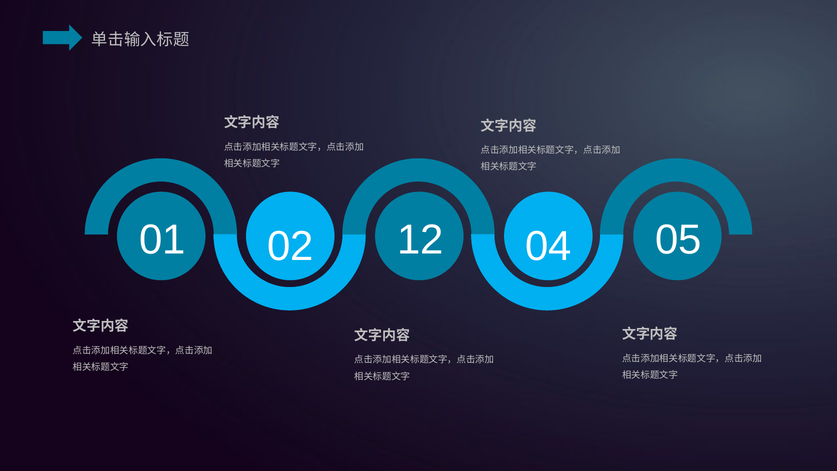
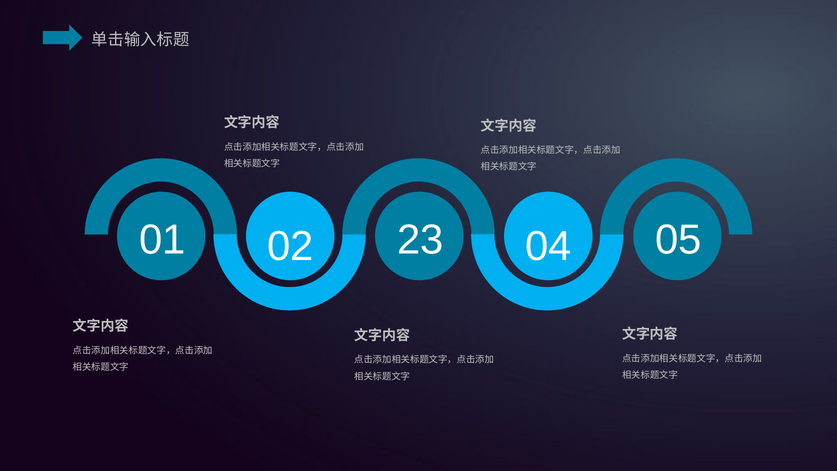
12: 12 -> 23 (420, 240)
